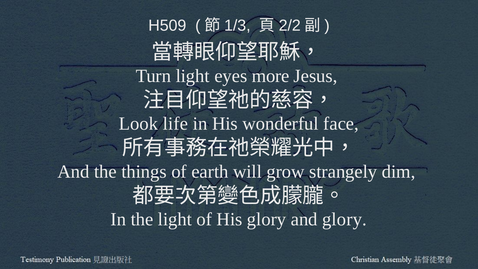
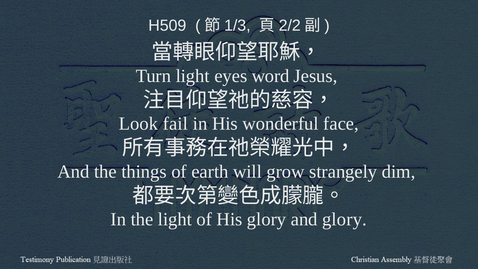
more: more -> word (271, 76)
life: life -> fail (175, 124)
